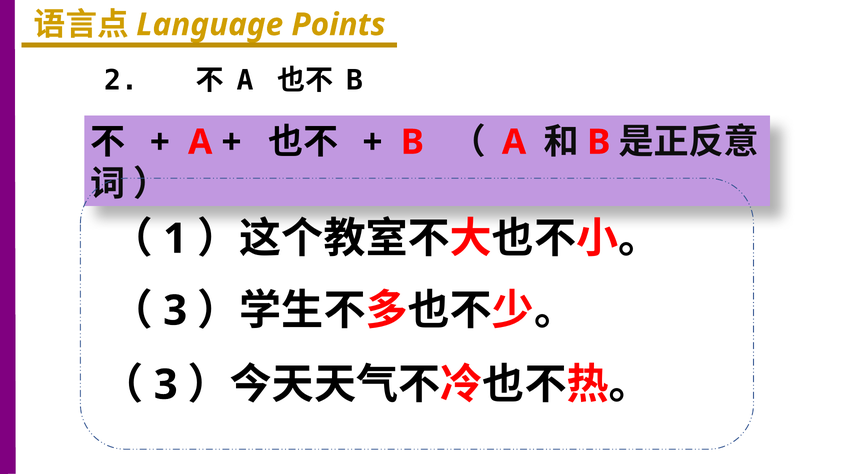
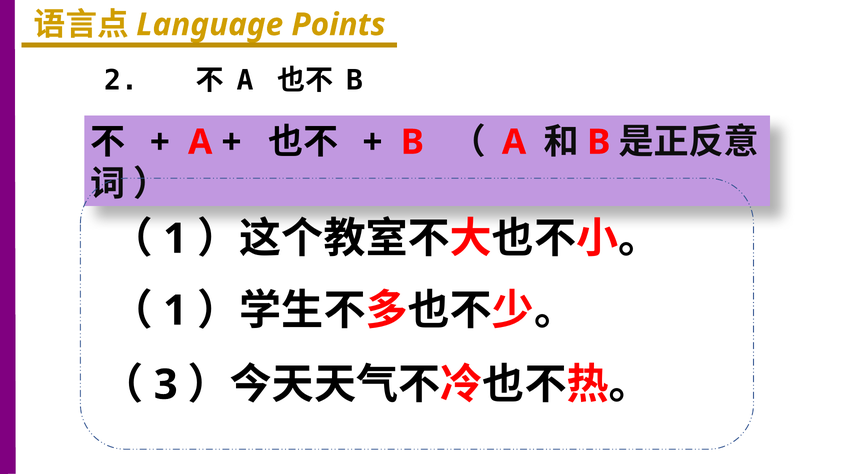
3: 3 -> 1 (175, 311)
